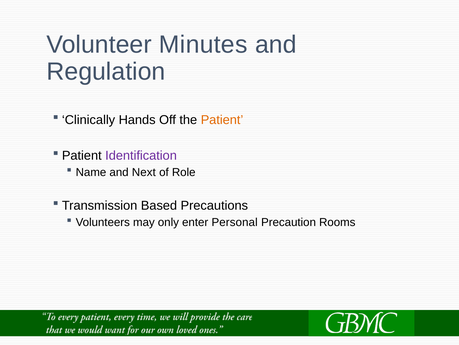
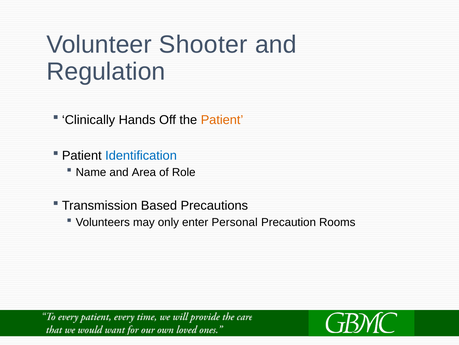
Minutes: Minutes -> Shooter (203, 45)
Identification colour: purple -> blue (141, 155)
Next: Next -> Area (144, 172)
